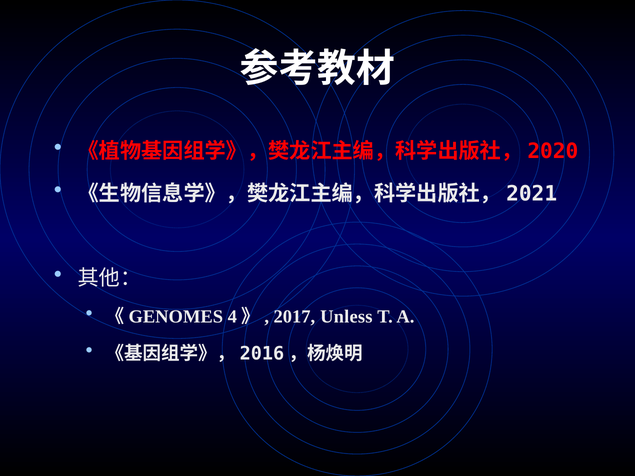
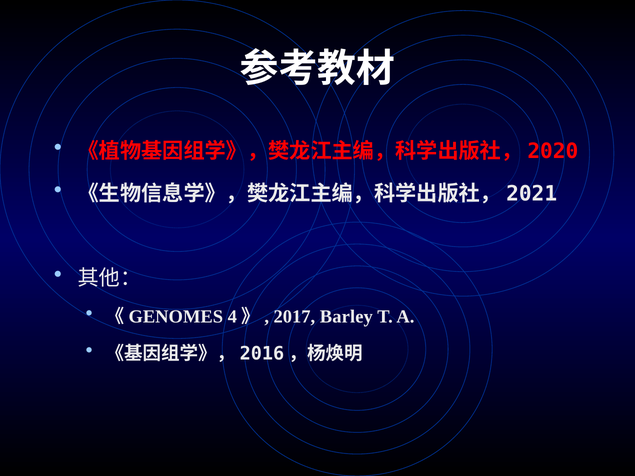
Unless: Unless -> Barley (346, 317)
